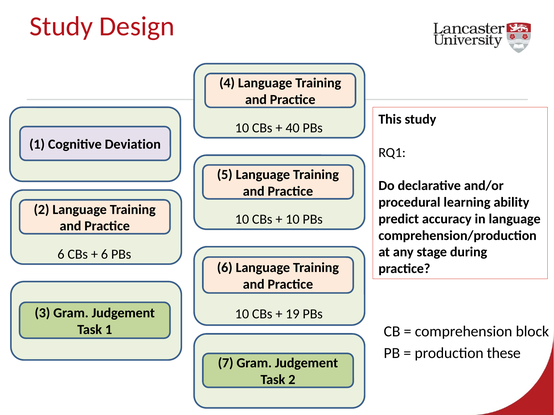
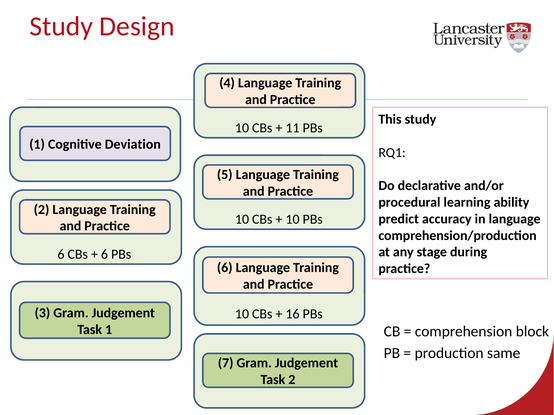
40: 40 -> 11 (293, 128)
19: 19 -> 16 (293, 314)
these: these -> same (504, 354)
